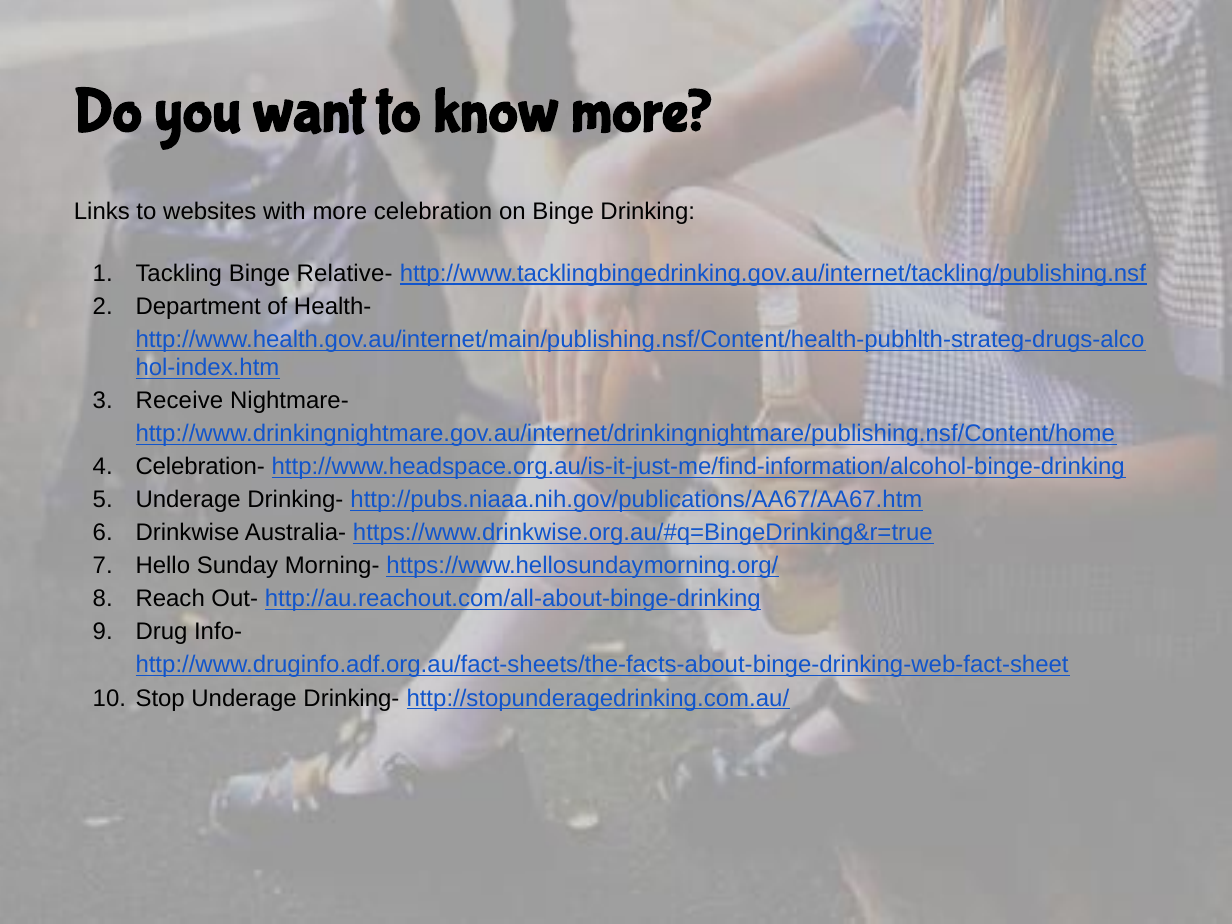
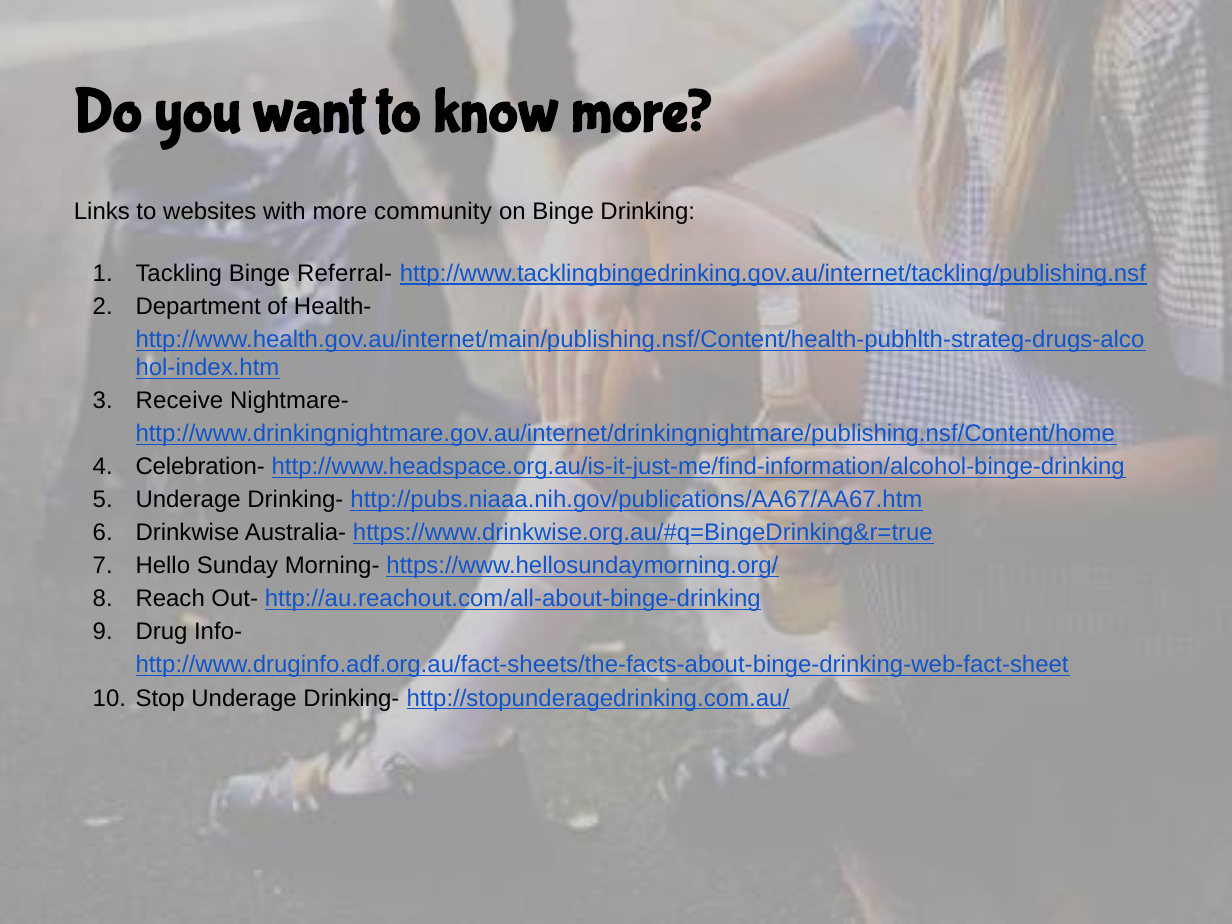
celebration: celebration -> community (433, 212)
Relative-: Relative- -> Referral- (345, 274)
